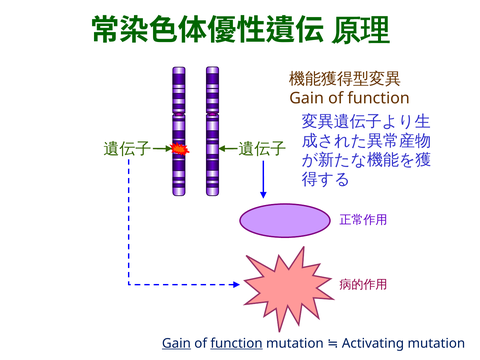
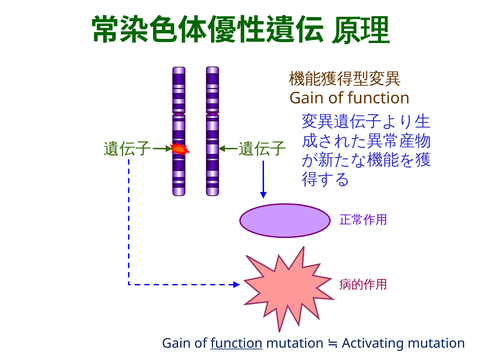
Gain underline: present -> none (176, 343)
